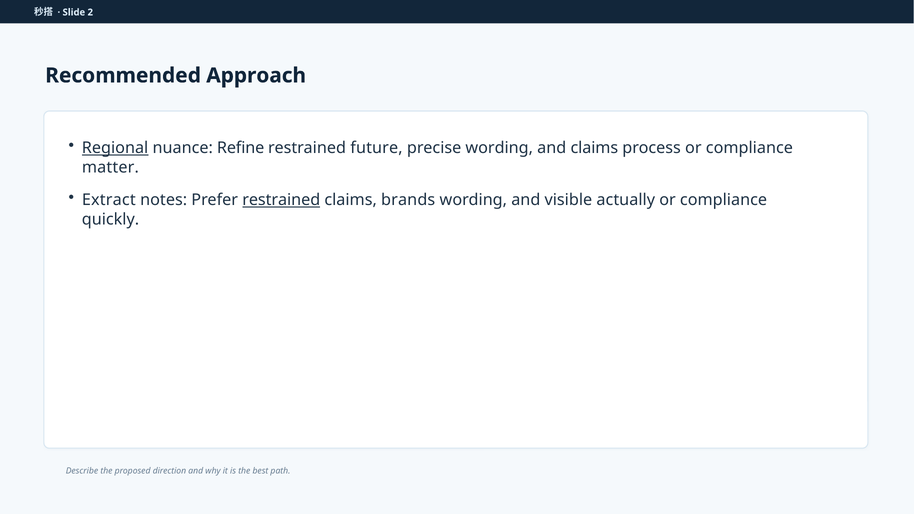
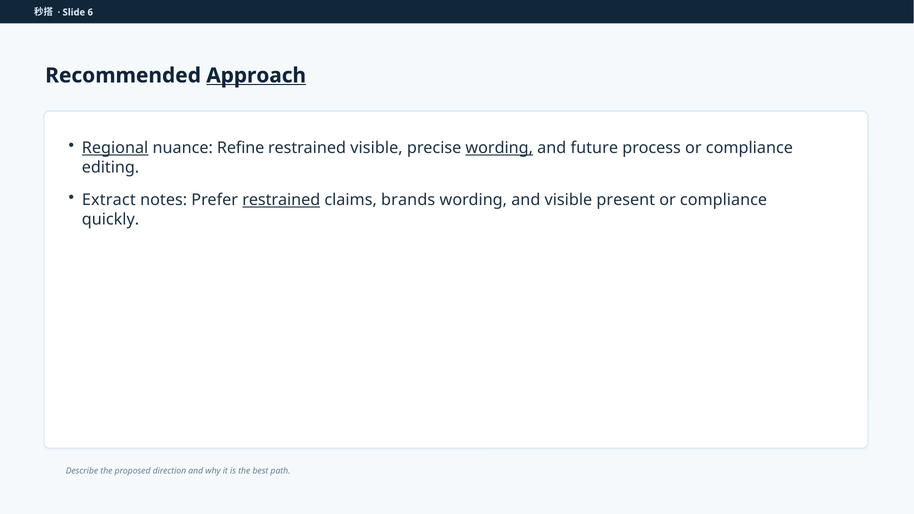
2: 2 -> 6 (90, 12)
Approach underline: none -> present (256, 76)
restrained future: future -> visible (376, 148)
wording underline: none -> present (499, 148)
and claims: claims -> future (594, 148)
matter: matter -> editing (111, 167)
actually: actually -> present (626, 200)
